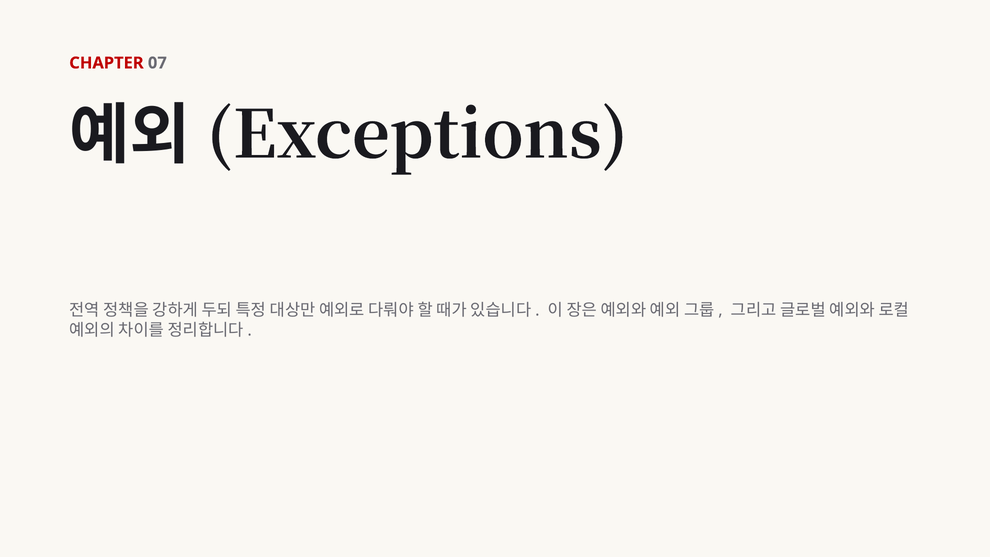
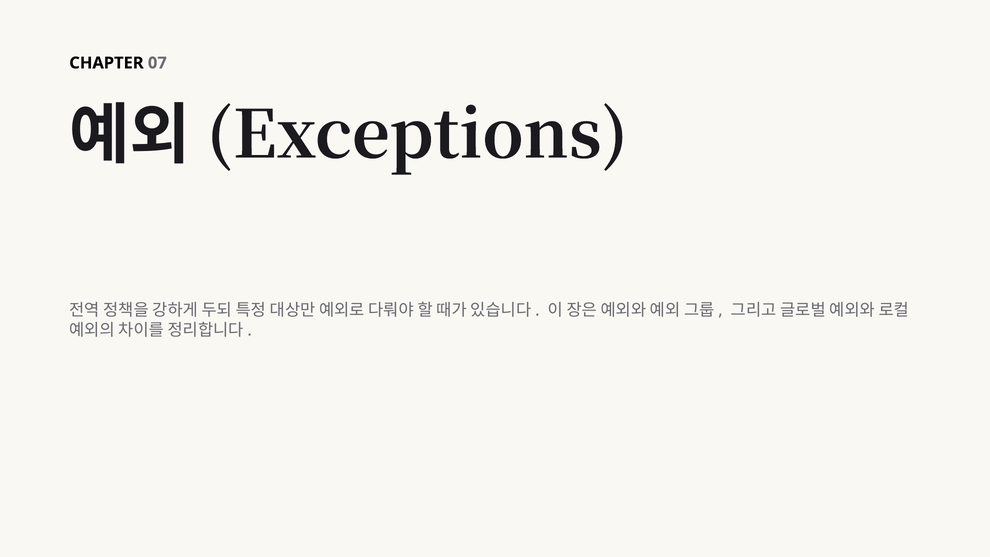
CHAPTER colour: red -> black (106, 63)
